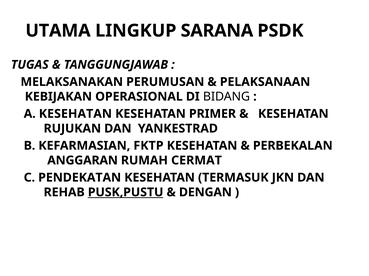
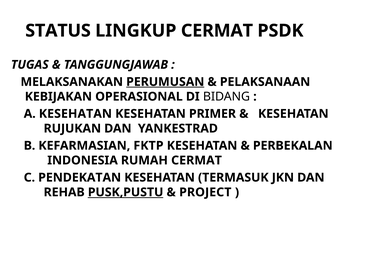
UTAMA: UTAMA -> STATUS (58, 31)
LINGKUP SARANA: SARANA -> CERMAT (217, 31)
PERUMUSAN underline: none -> present (165, 82)
ANGGARAN: ANGGARAN -> INDONESIA (83, 161)
DENGAN: DENGAN -> PROJECT (205, 193)
